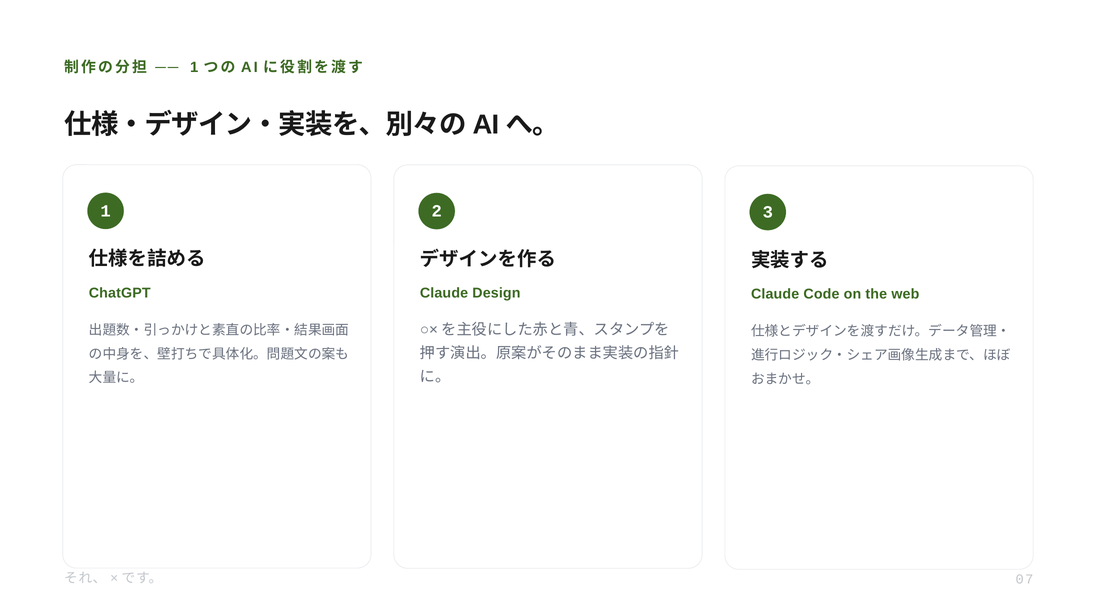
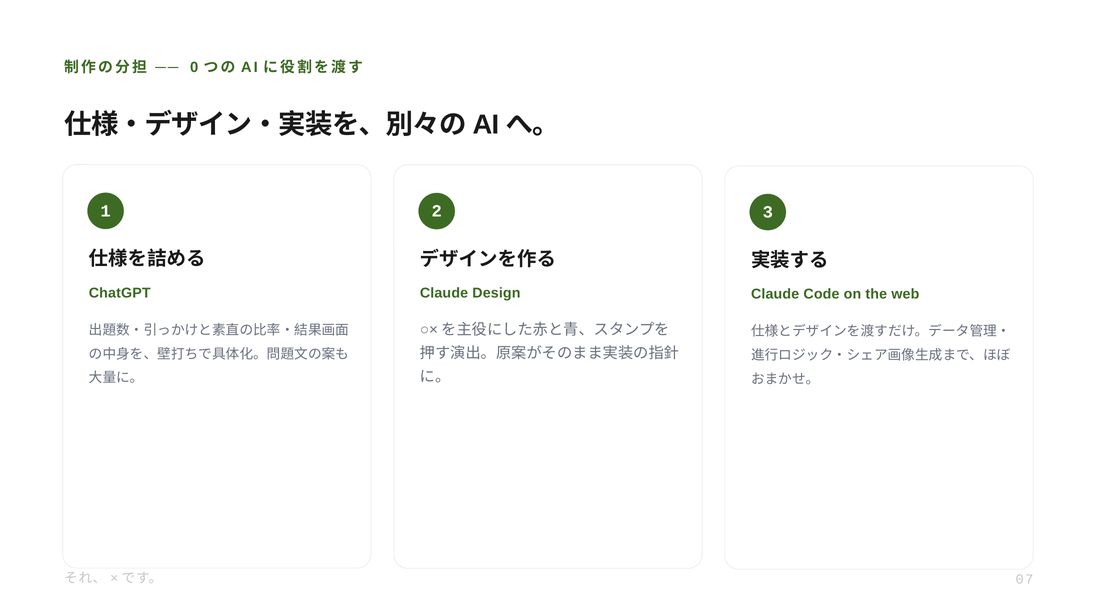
1: 1 -> 0 (194, 67)
